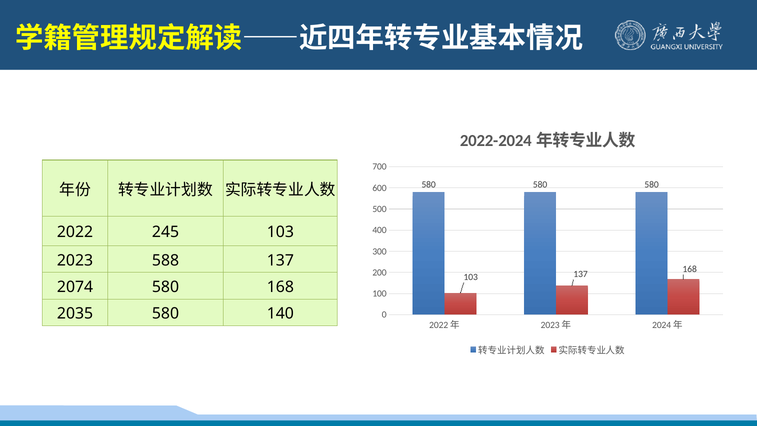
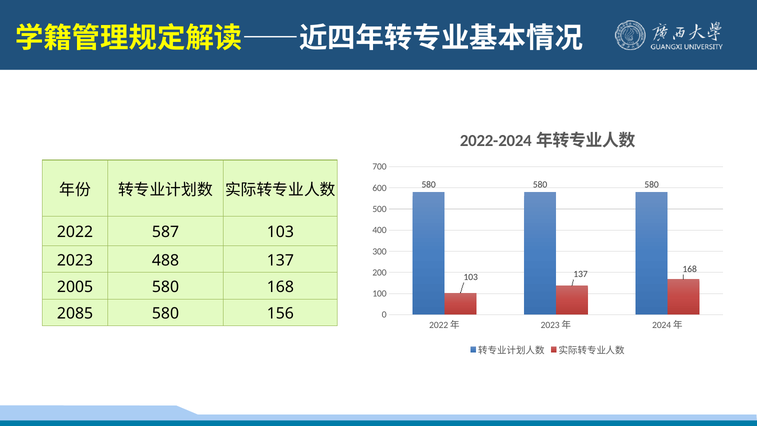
245: 245 -> 587 (166, 232)
588: 588 -> 488 (166, 260)
2074: 2074 -> 2005 (75, 287)
2035: 2035 -> 2085 (75, 313)
140: 140 -> 156 (280, 313)
